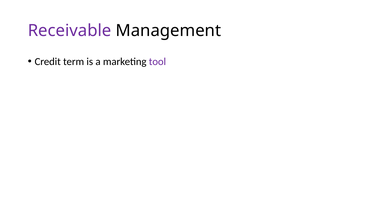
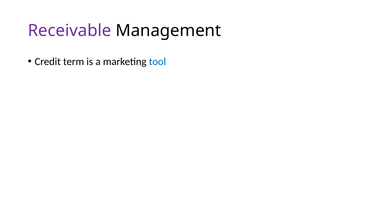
tool colour: purple -> blue (157, 62)
